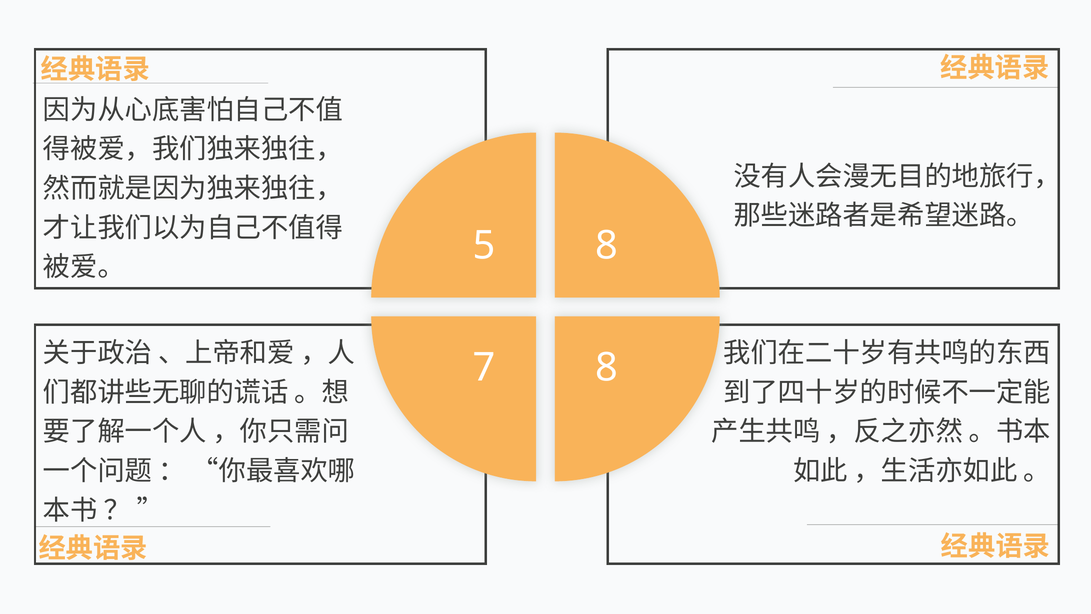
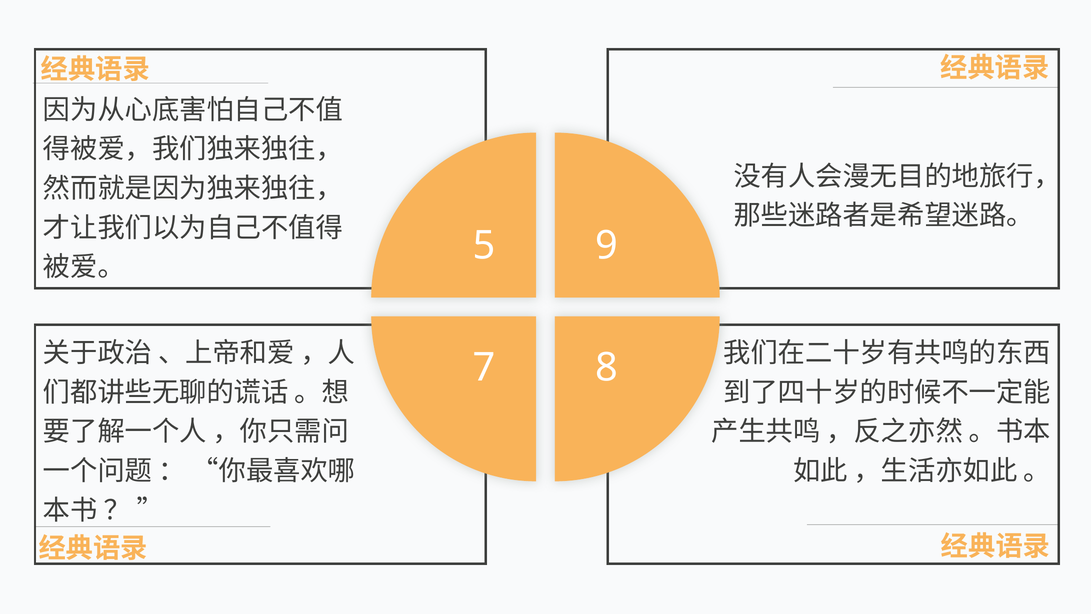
5 8: 8 -> 9 (606, 245)
